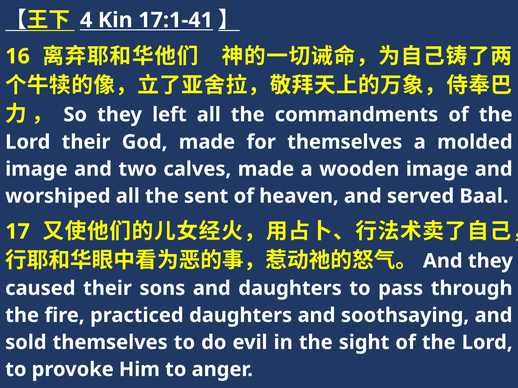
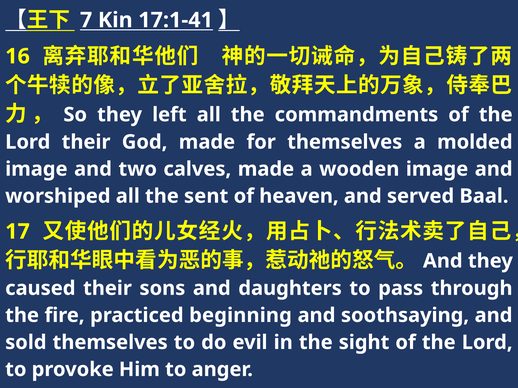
4: 4 -> 7 (86, 20)
practiced daughters: daughters -> beginning (241, 316)
